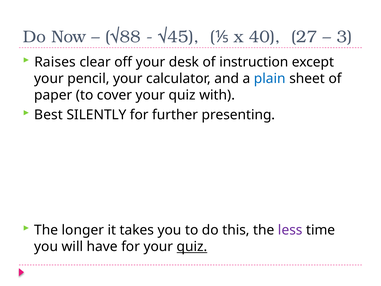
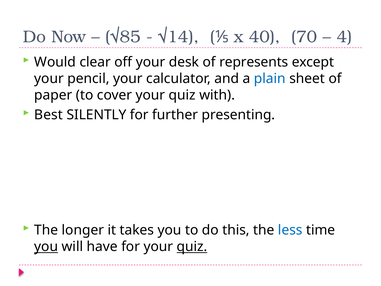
√88: √88 -> √85 (123, 37)
√45: √45 -> √14 (179, 37)
27: 27 -> 70 (304, 37)
3: 3 -> 4 (344, 37)
Raises: Raises -> Would (55, 62)
instruction: instruction -> represents (254, 62)
less colour: purple -> blue (290, 230)
you underline: none -> present (46, 246)
